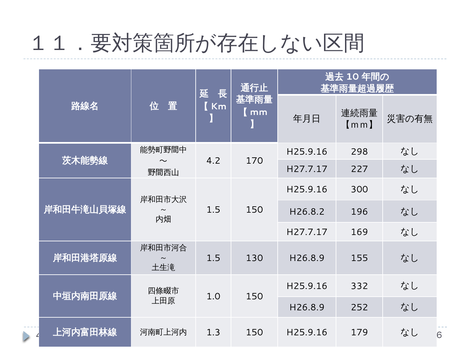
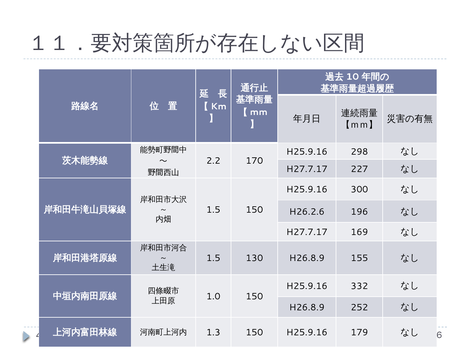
4.2: 4.2 -> 2.2 (213, 161)
H26.8.2: H26.8.2 -> H26.2.6 (307, 212)
